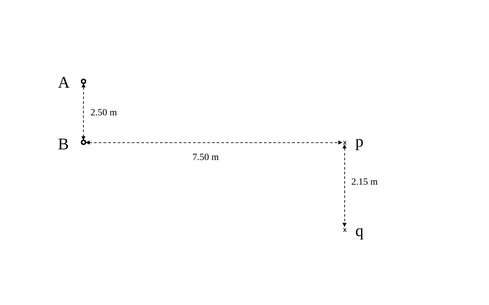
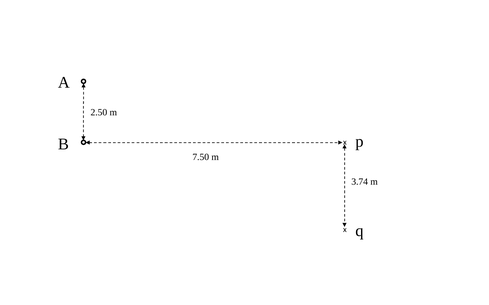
2.15: 2.15 -> 3.74 (360, 182)
